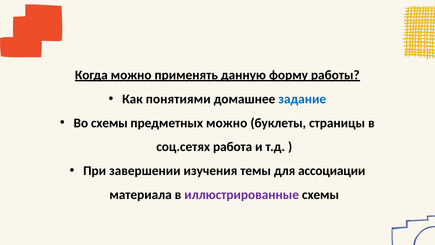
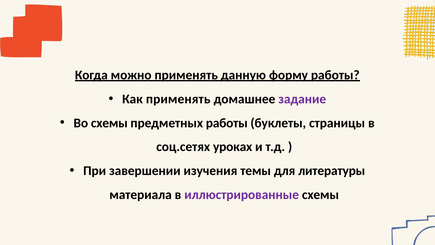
Как понятиями: понятиями -> применять (178, 99)
задание colour: blue -> purple (302, 99)
предметных можно: можно -> работы (227, 123)
работа: работа -> уроках (233, 147)
ассоциации: ассоциации -> литературы (332, 171)
